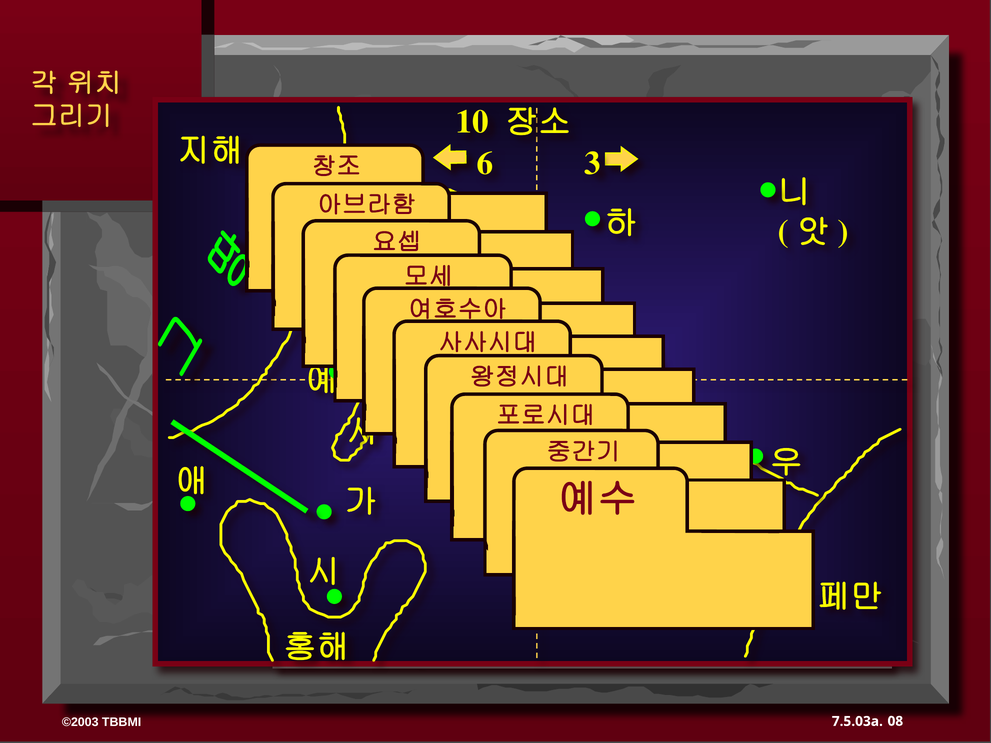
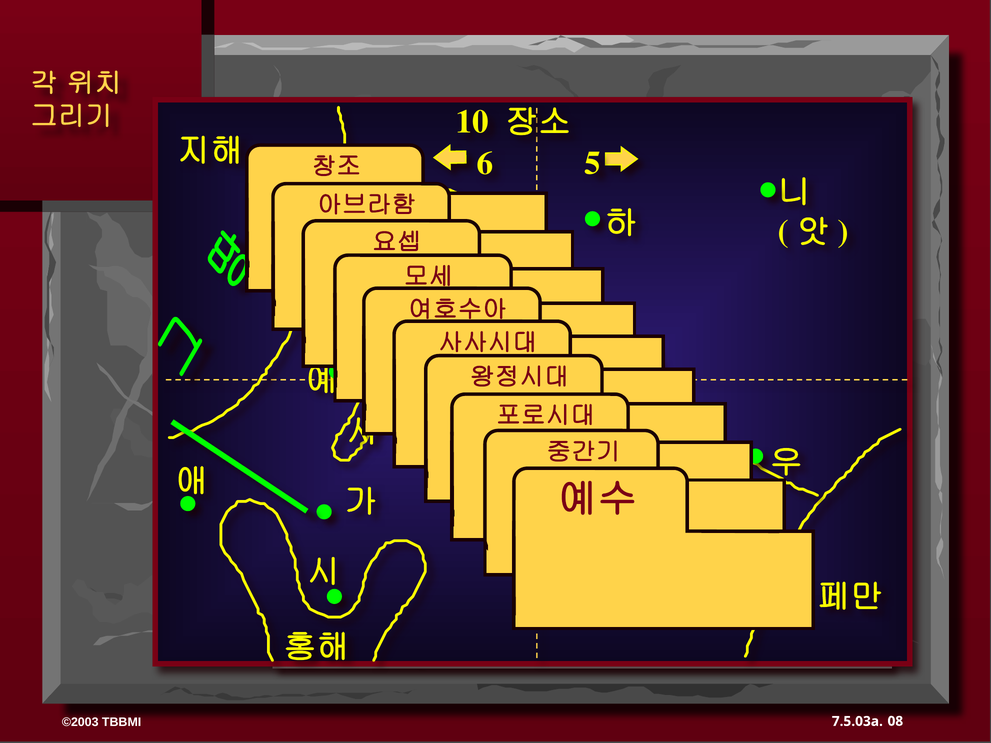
3: 3 -> 5 (592, 163)
